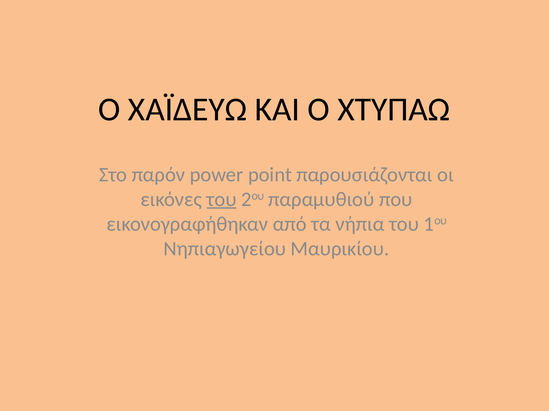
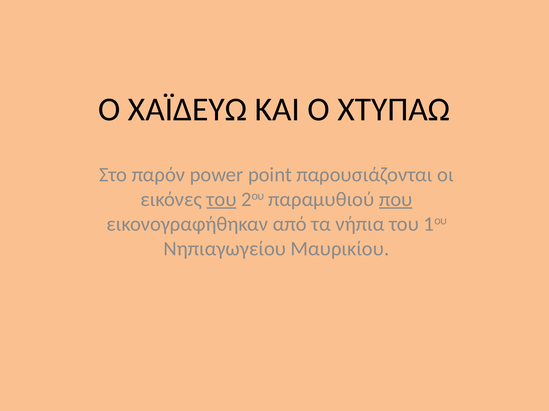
που underline: none -> present (396, 200)
